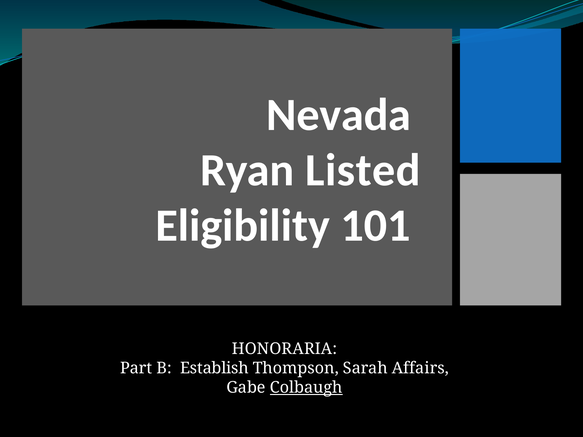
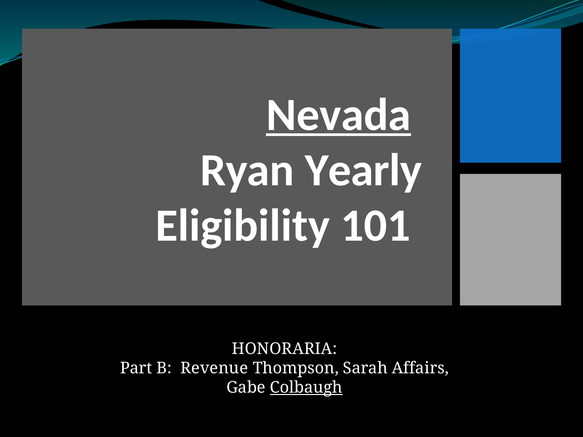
Nevada underline: none -> present (339, 115)
Listed: Listed -> Yearly (363, 170)
Establish: Establish -> Revenue (214, 368)
